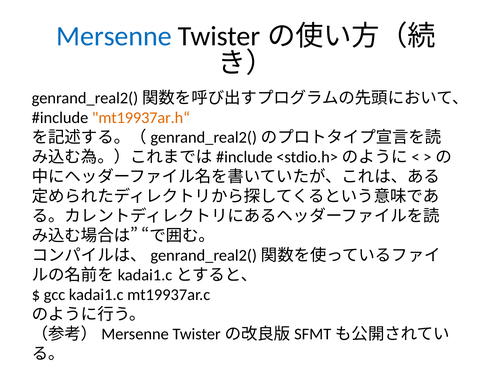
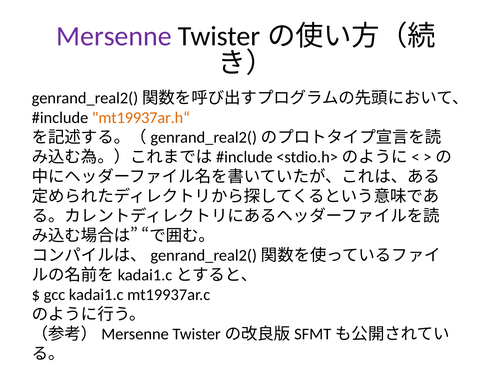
Mersenne colour: blue -> purple (114, 36)
